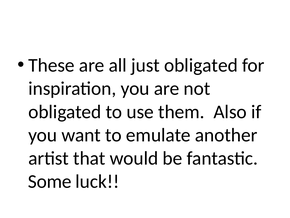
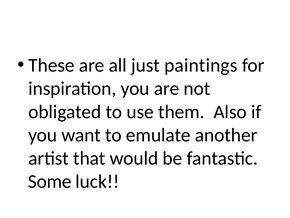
just obligated: obligated -> paintings (201, 65)
